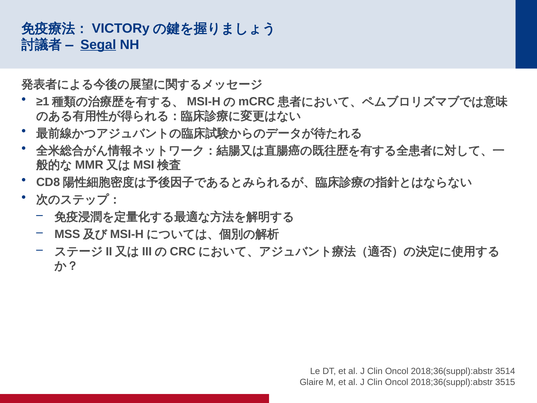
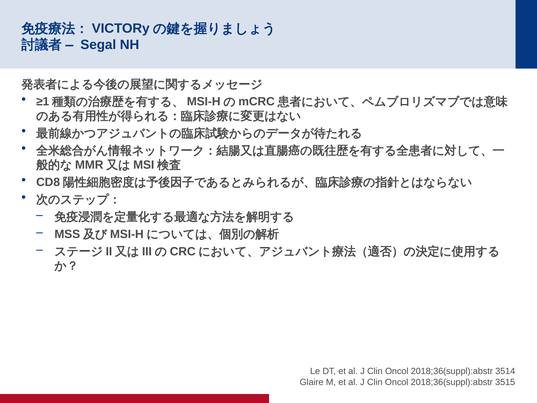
Segal underline: present -> none (98, 45)
